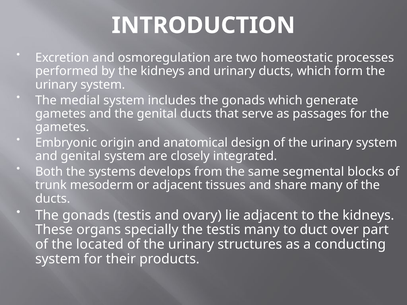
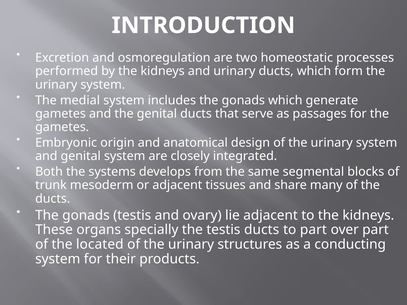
testis many: many -> ducts (262, 230)
to duct: duct -> part (313, 230)
